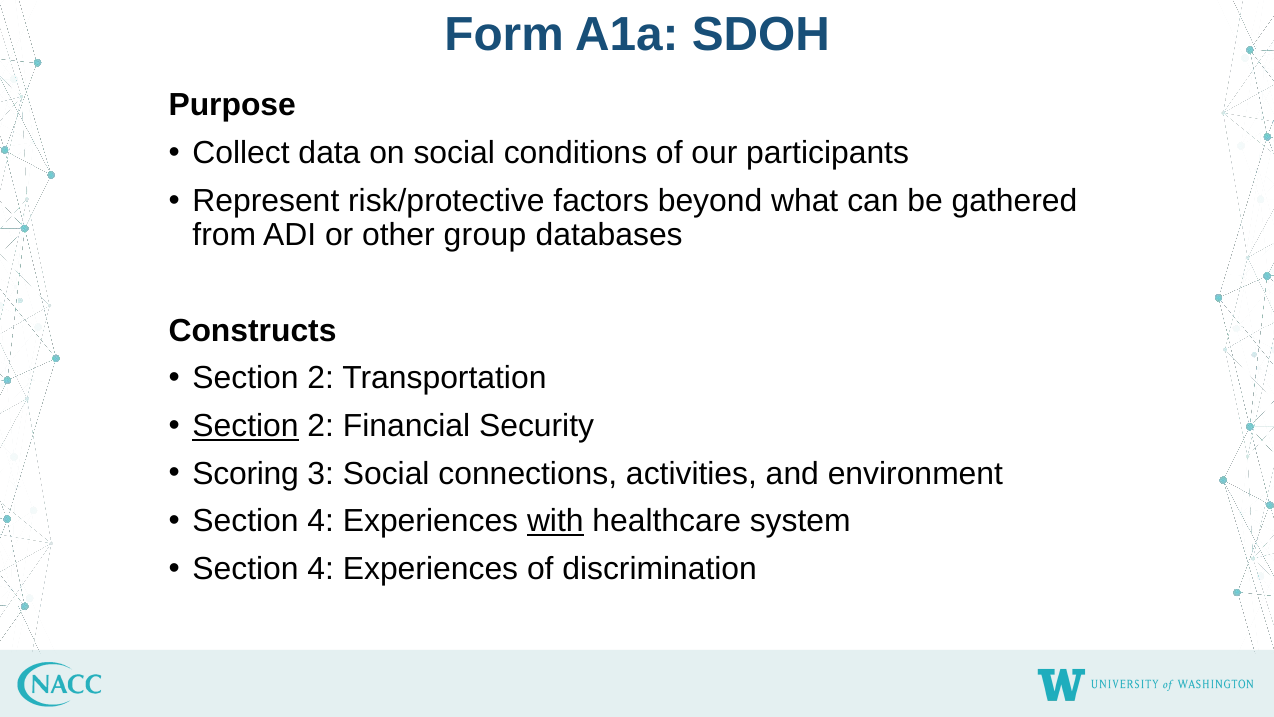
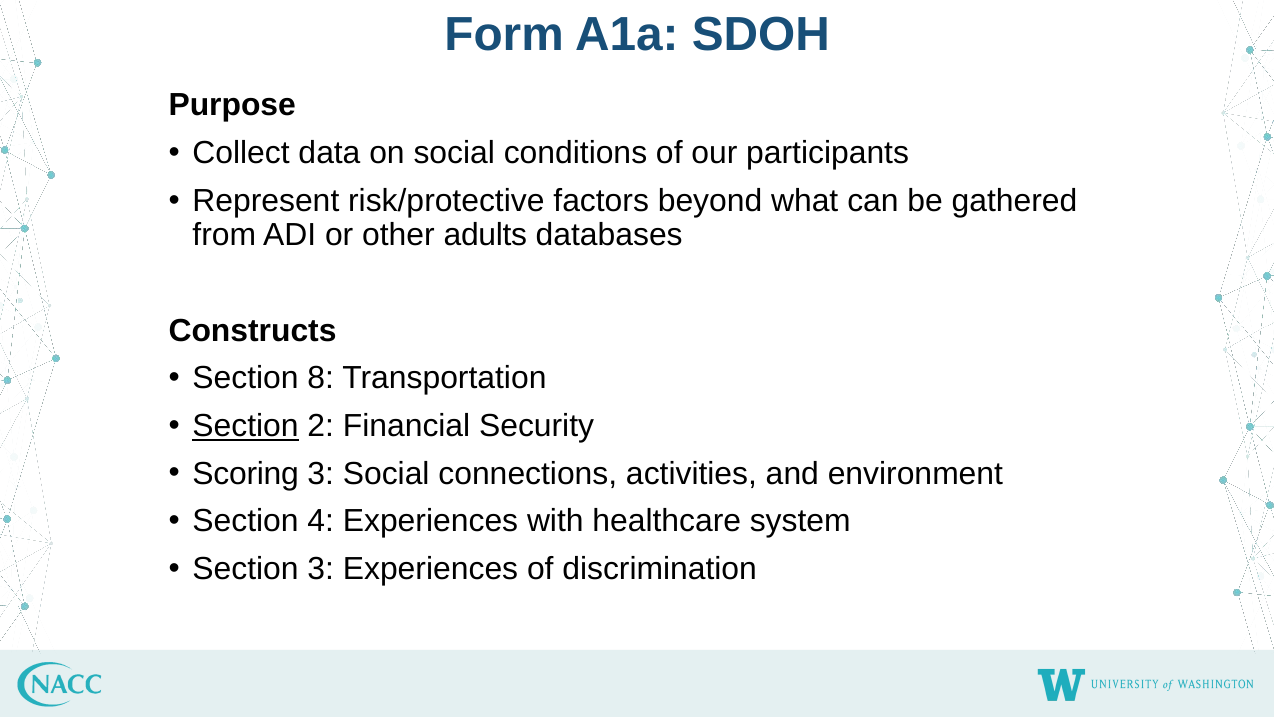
group: group -> adults (485, 235)
2: 2 -> 8 (321, 378)
with underline: present -> none (555, 521)
4: 4 -> 3 (321, 569)
